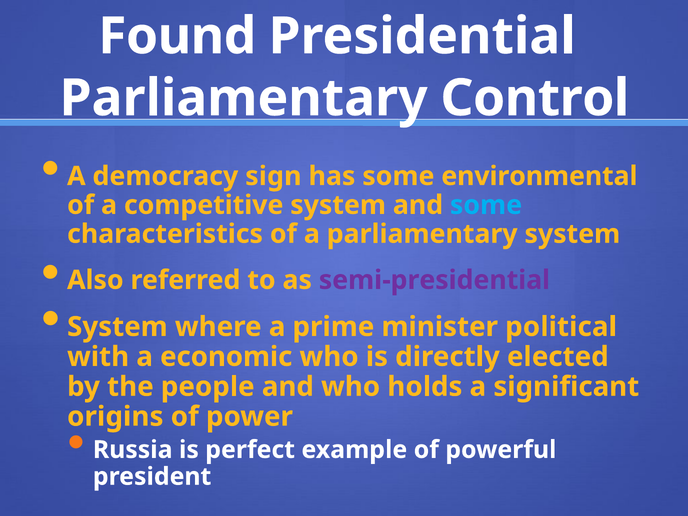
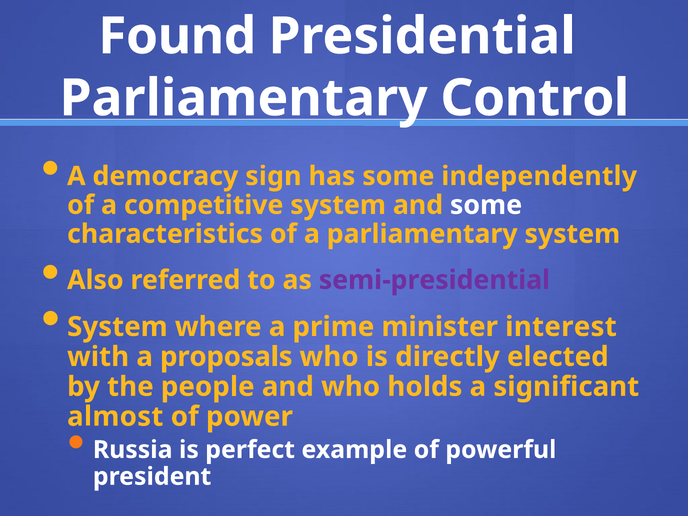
environmental: environmental -> independently (539, 176)
some colour: light blue -> white (486, 205)
political: political -> interest (561, 327)
economic: economic -> proposals (226, 357)
origins: origins -> almost (115, 417)
